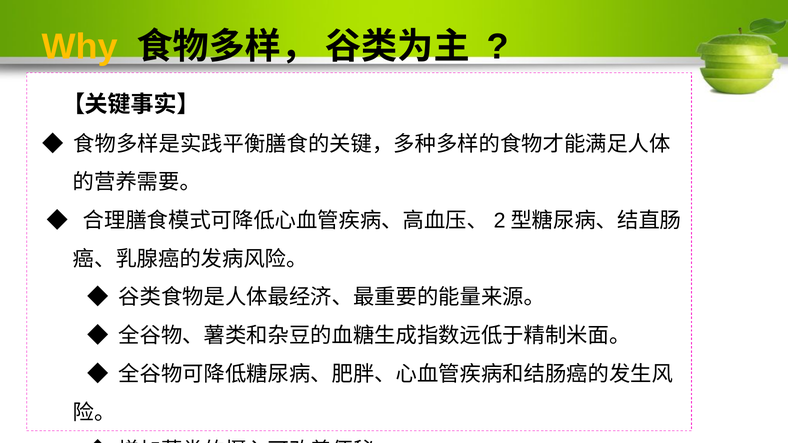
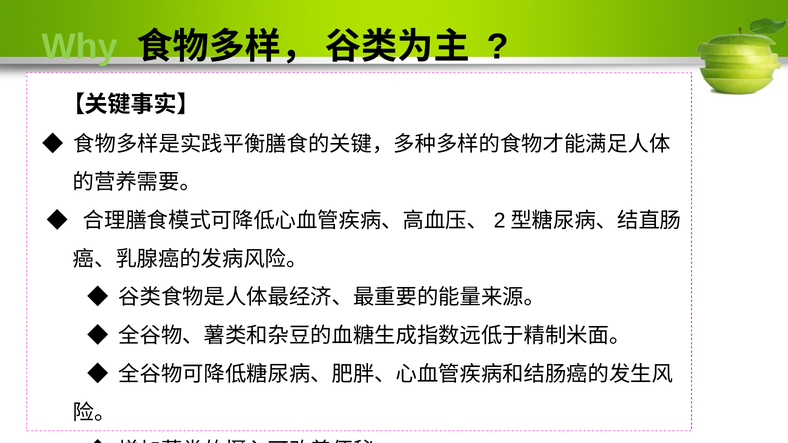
Why colour: yellow -> light green (80, 47)
